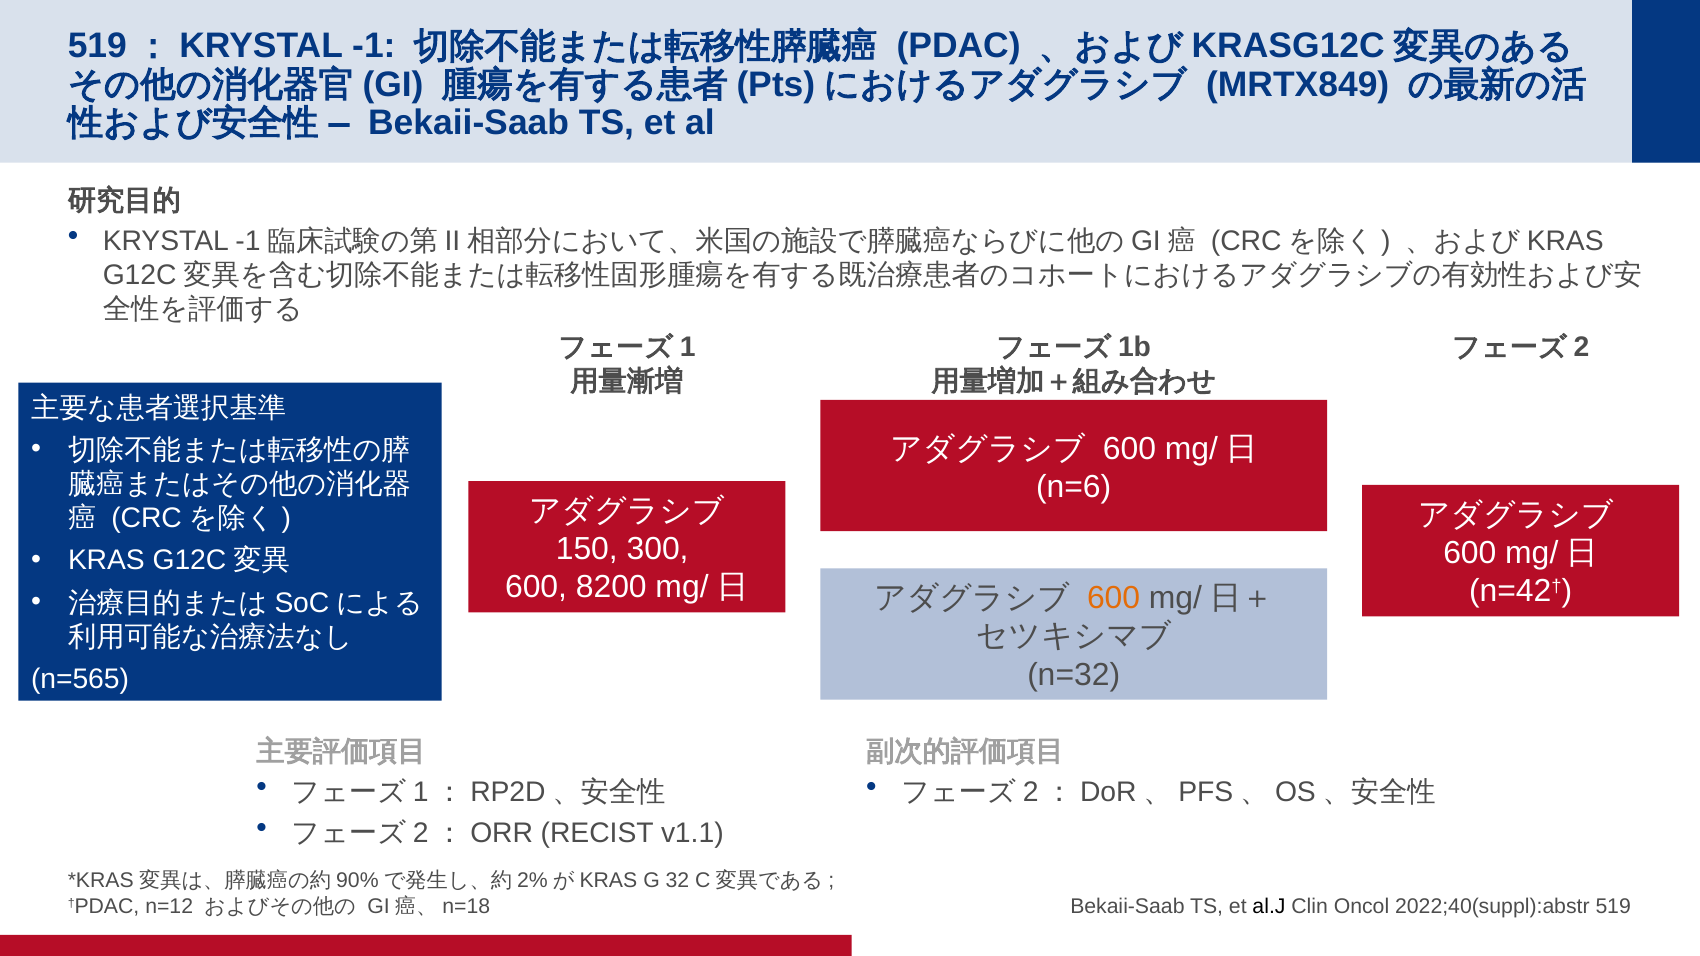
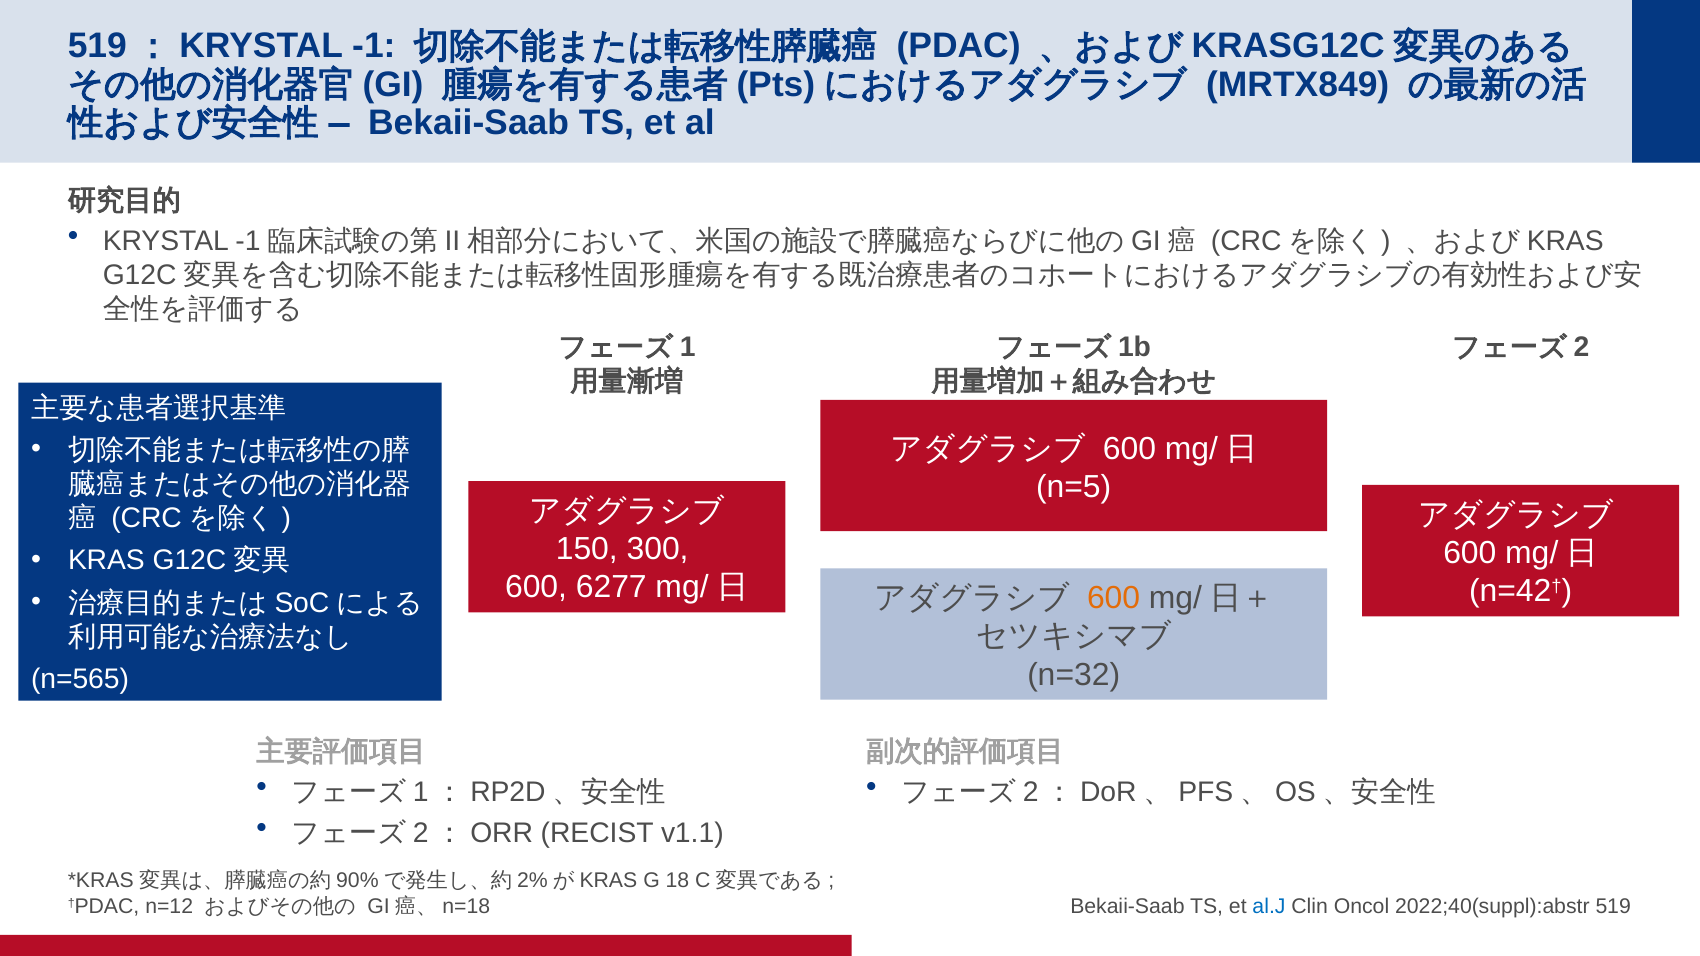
n=6: n=6 -> n=5 (1074, 487)
8200: 8200 -> 6277 (611, 587)
32: 32 -> 18 (677, 881)
al.J colour: black -> blue (1269, 907)
